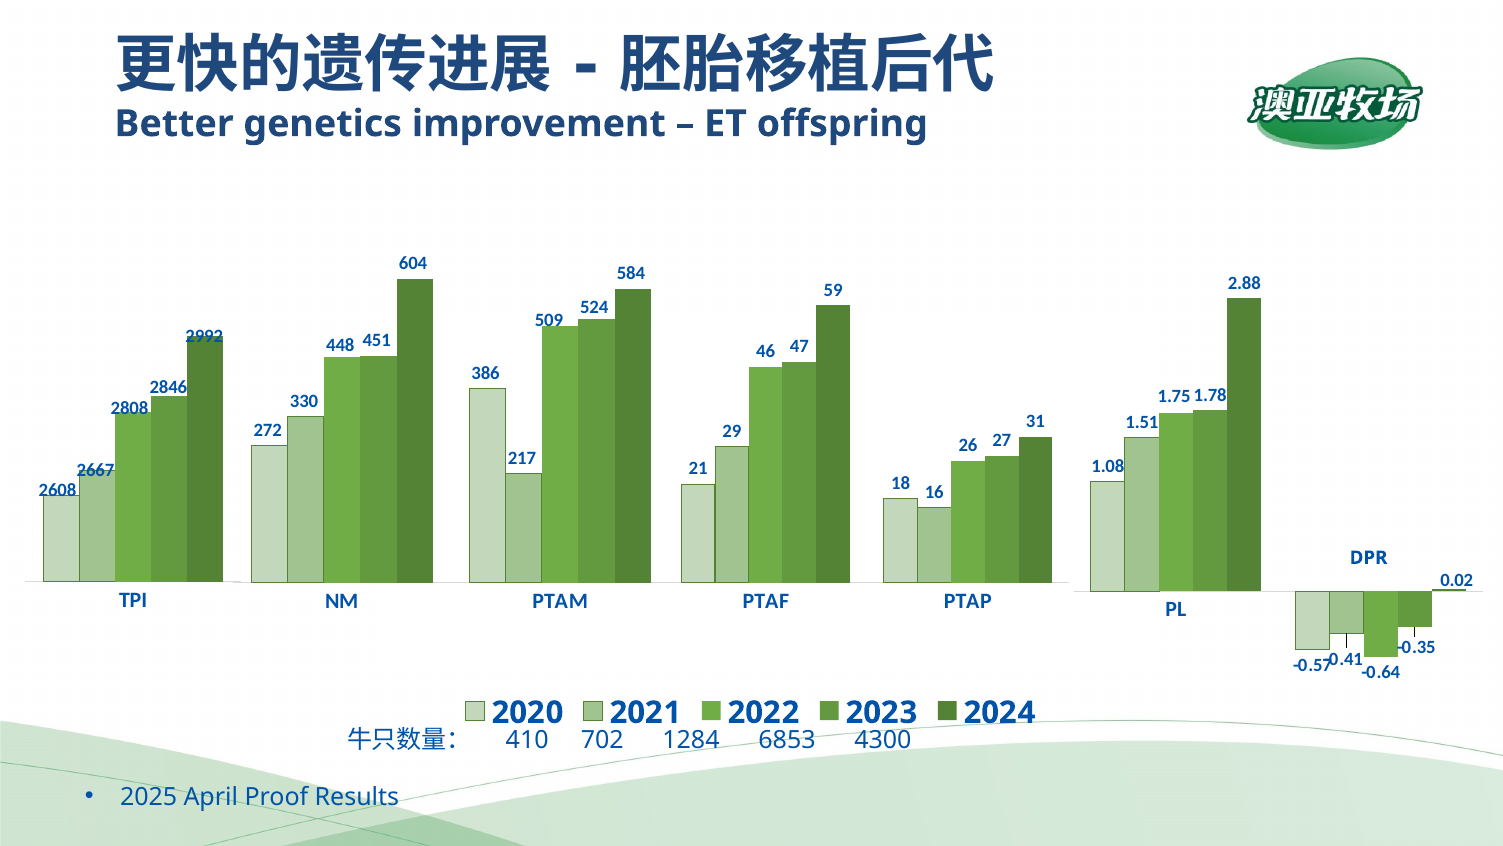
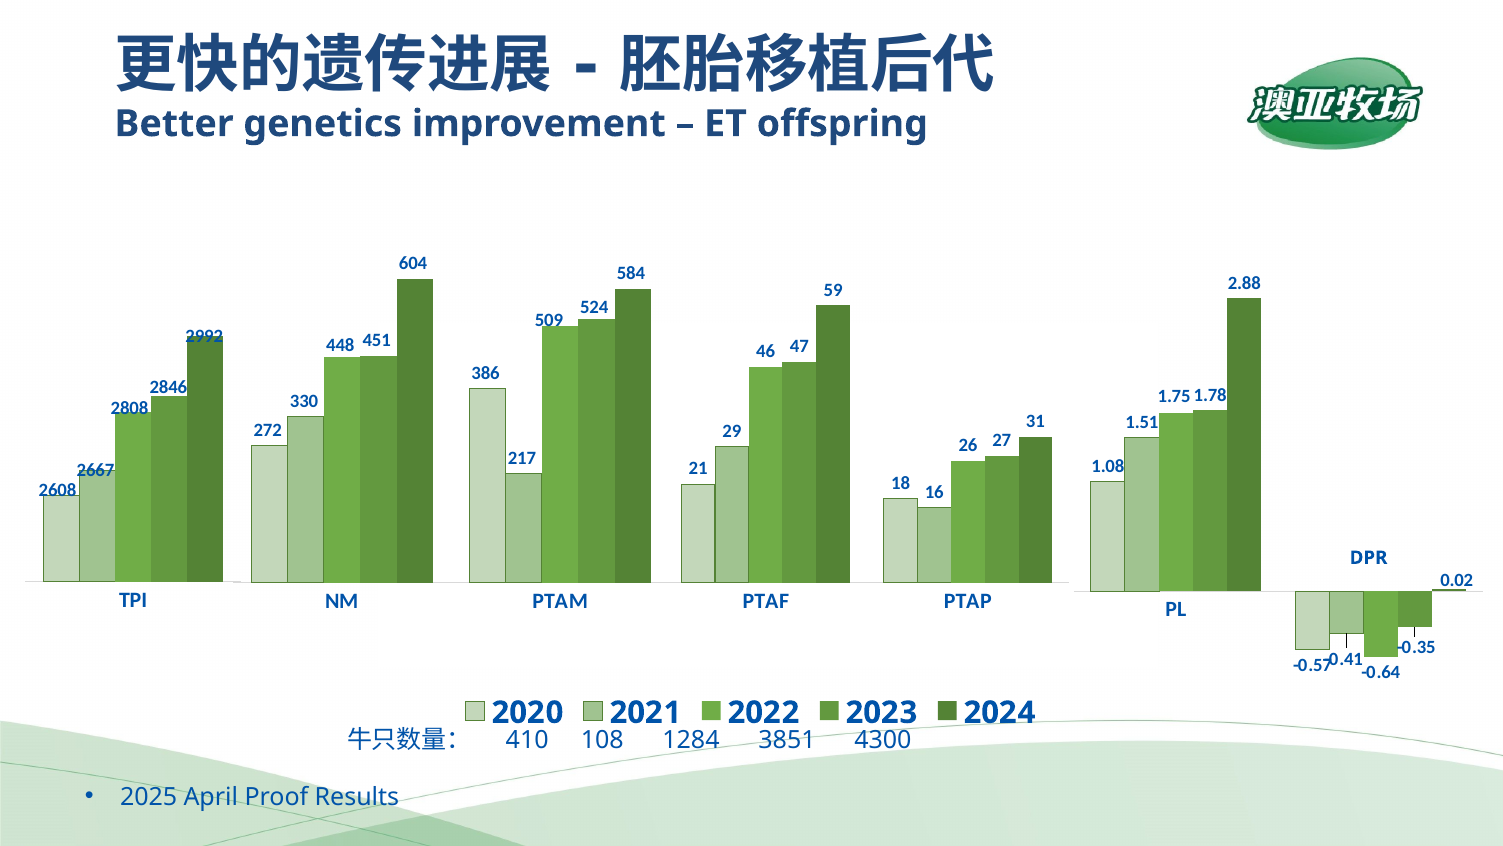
702: 702 -> 108 (602, 739)
6853: 6853 -> 3851 (787, 739)
